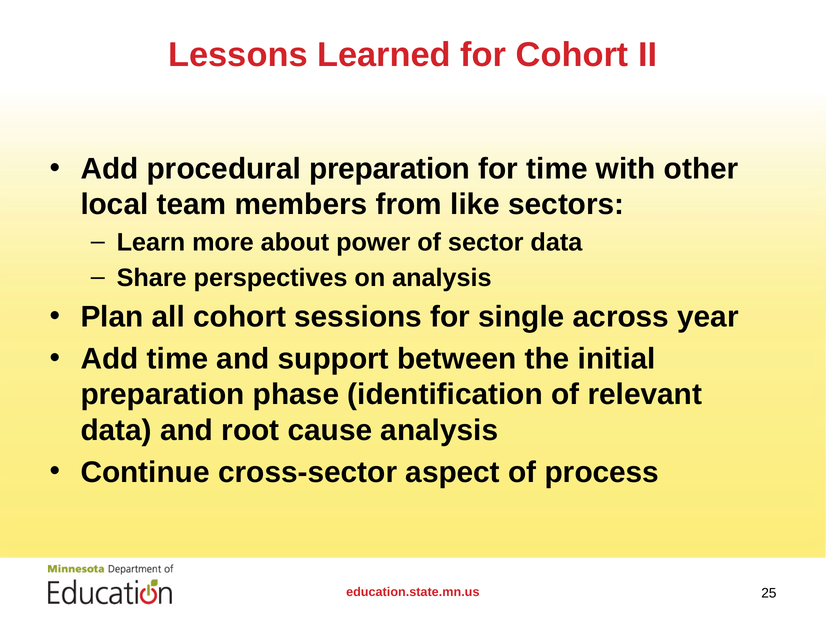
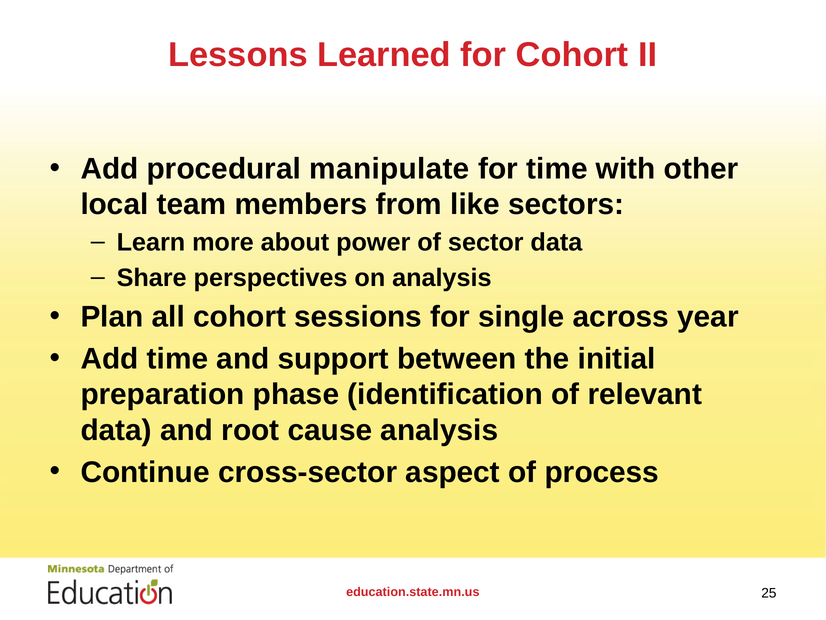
procedural preparation: preparation -> manipulate (389, 169)
